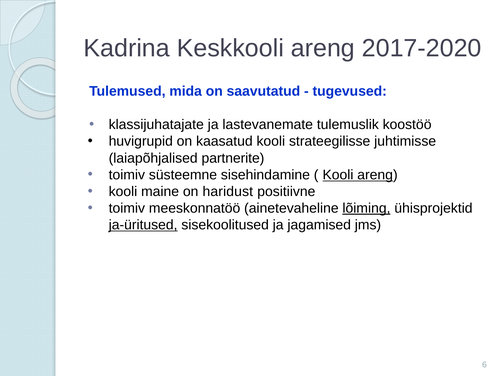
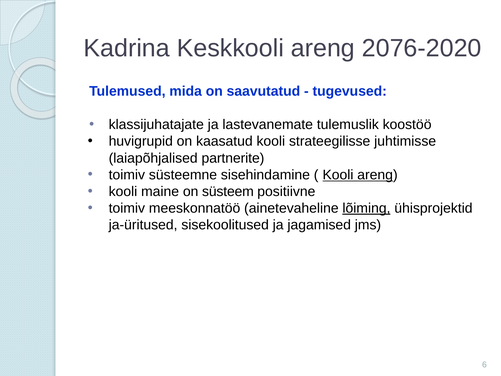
2017-2020: 2017-2020 -> 2076-2020 (422, 48)
haridust: haridust -> süsteem (228, 191)
ja-üritused underline: present -> none (143, 225)
